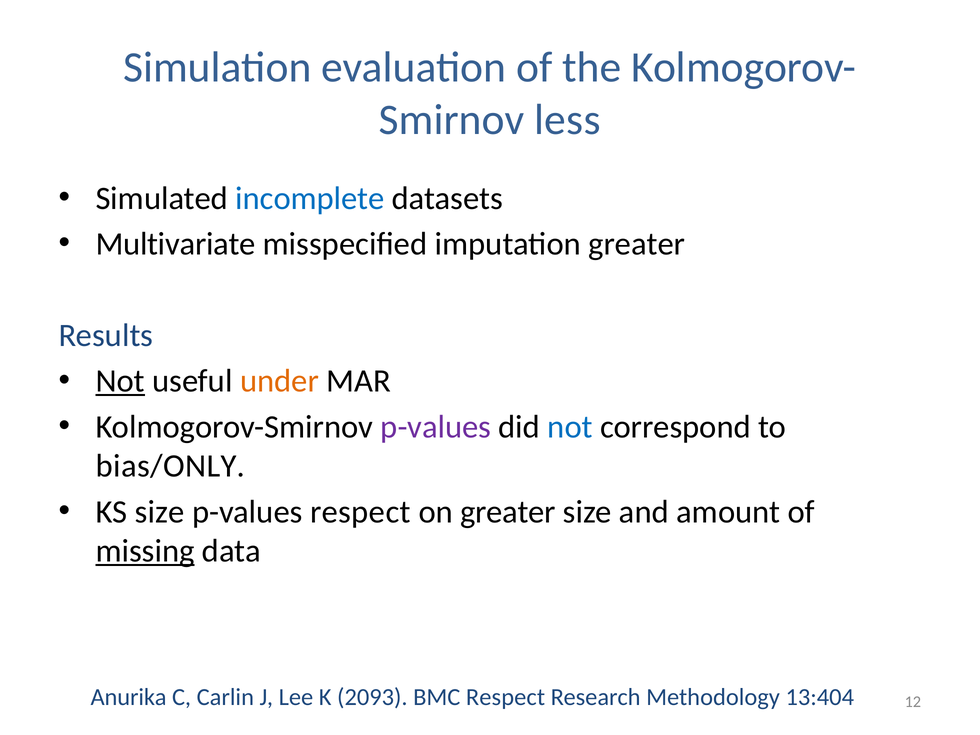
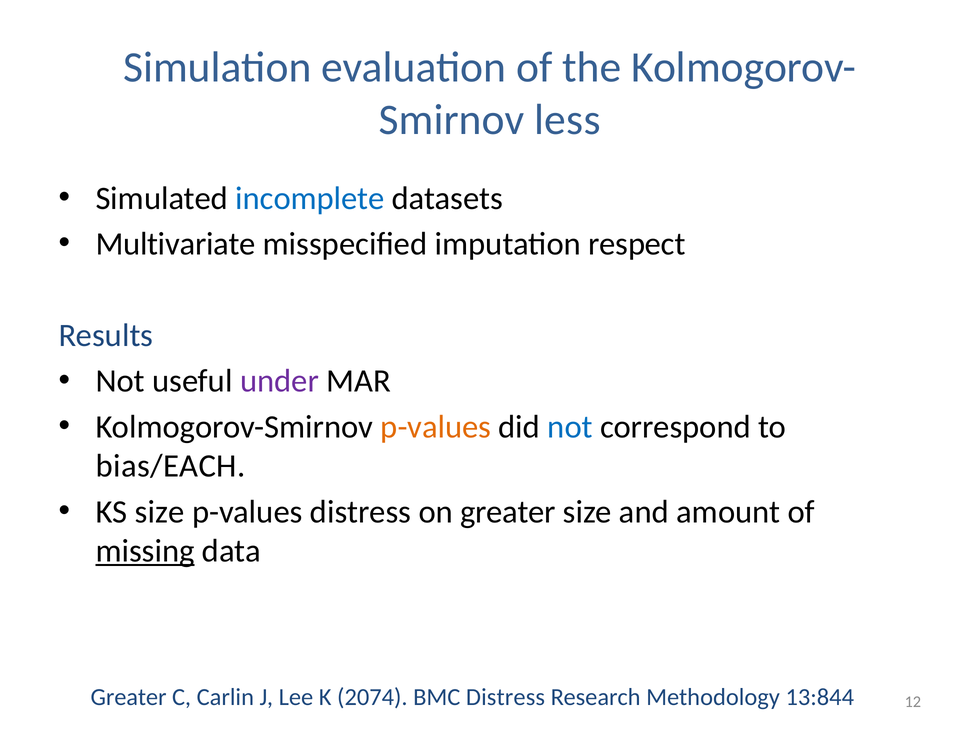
imputation greater: greater -> respect (637, 244)
Not underline: present -> none (120, 381)
under colour: orange -> purple (280, 381)
p-values colour: purple -> orange (436, 427)
bias/ONLY: bias/ONLY -> bias/EACH (171, 466)
p-values respect: respect -> distress (361, 512)
Anurika: Anurika -> Greater (129, 697)
2093: 2093 -> 2074 (372, 697)
BMC Respect: Respect -> Distress (506, 697)
13:404: 13:404 -> 13:844 (820, 697)
